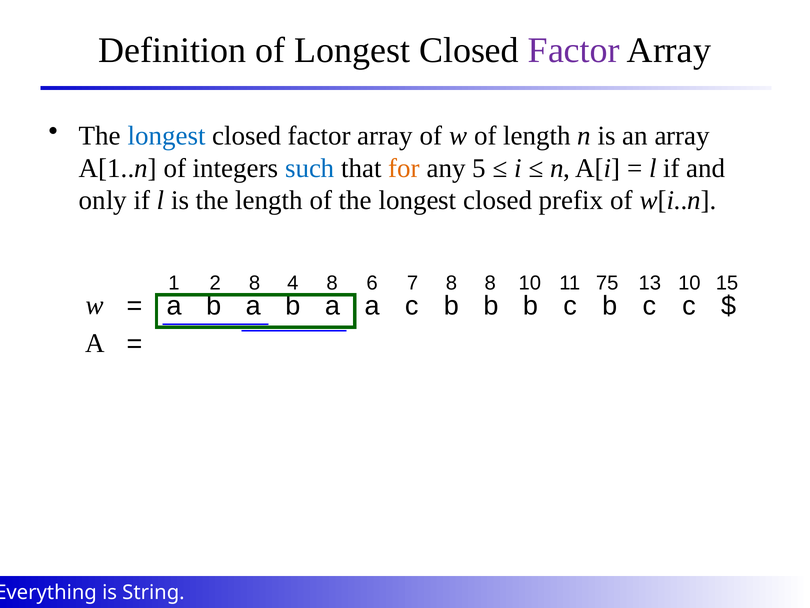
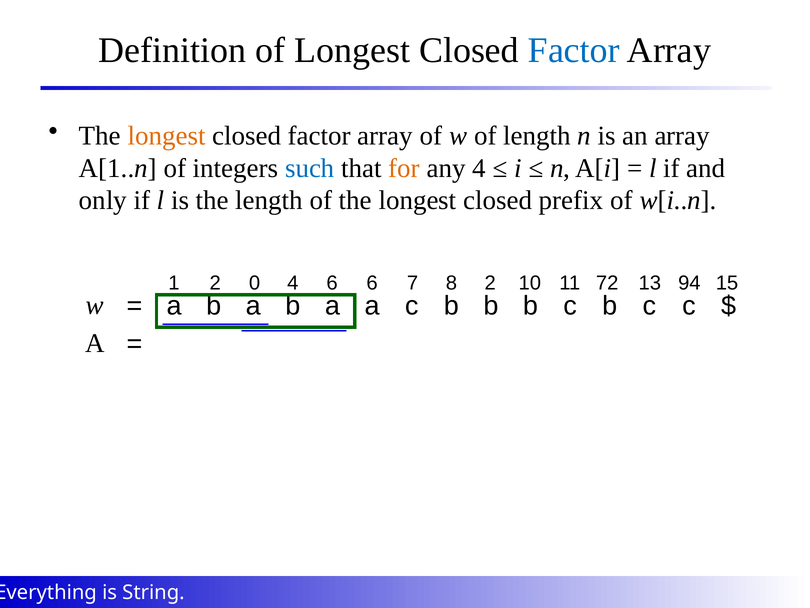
Factor colour: purple -> blue (574, 50)
longest colour: blue -> orange (167, 136)
any 5: 5 -> 4 (479, 168)
2 8: 8 -> 0 (255, 283)
4 8: 8 -> 6 (332, 283)
8 8: 8 -> 2 (490, 283)
75: 75 -> 72 (607, 283)
13 10: 10 -> 94 (689, 283)
